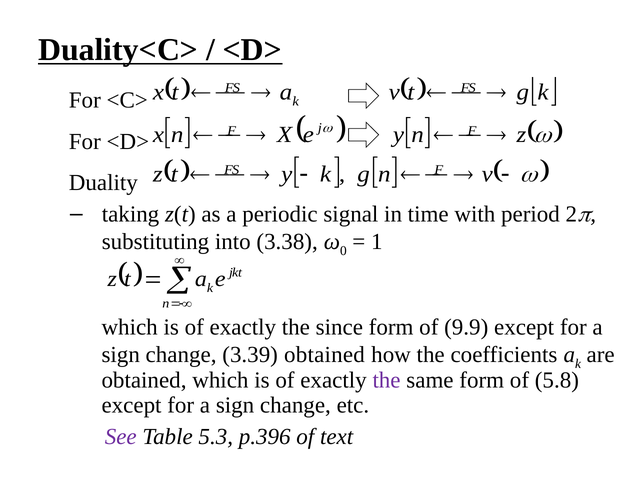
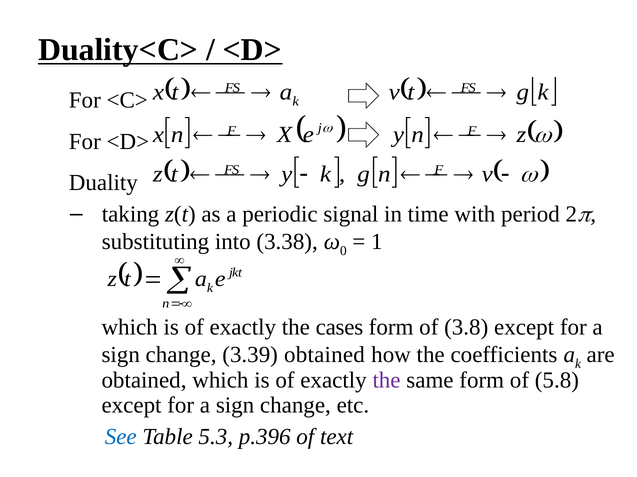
since: since -> cases (339, 328)
9.9: 9.9 -> 3.8 (466, 328)
See colour: purple -> blue (121, 437)
